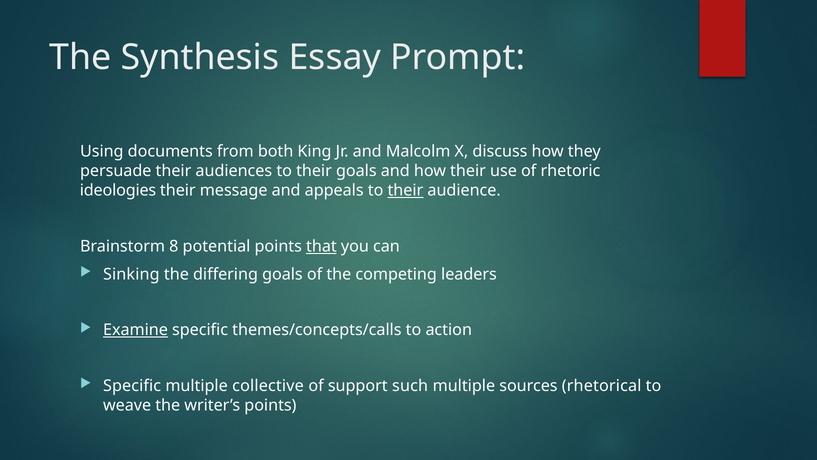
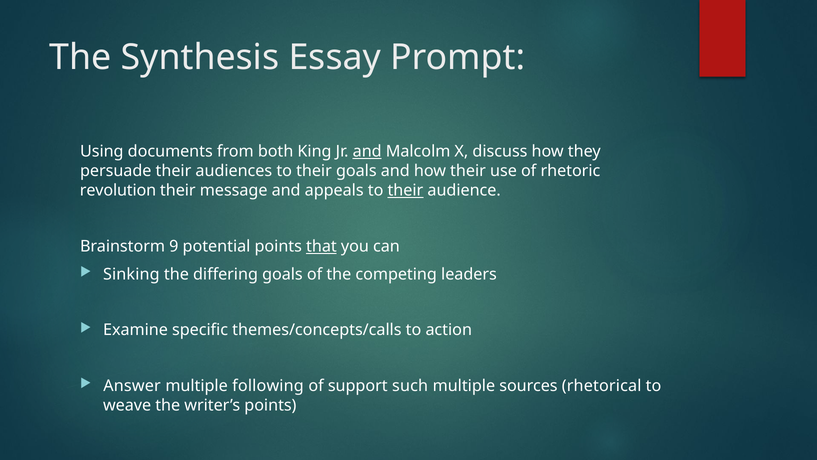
and underline: none -> present (367, 151)
ideologies: ideologies -> revolution (118, 190)
8: 8 -> 9 (174, 246)
Examine underline: present -> none (135, 330)
Specific: Specific -> Answer (132, 386)
collective: collective -> following (268, 386)
